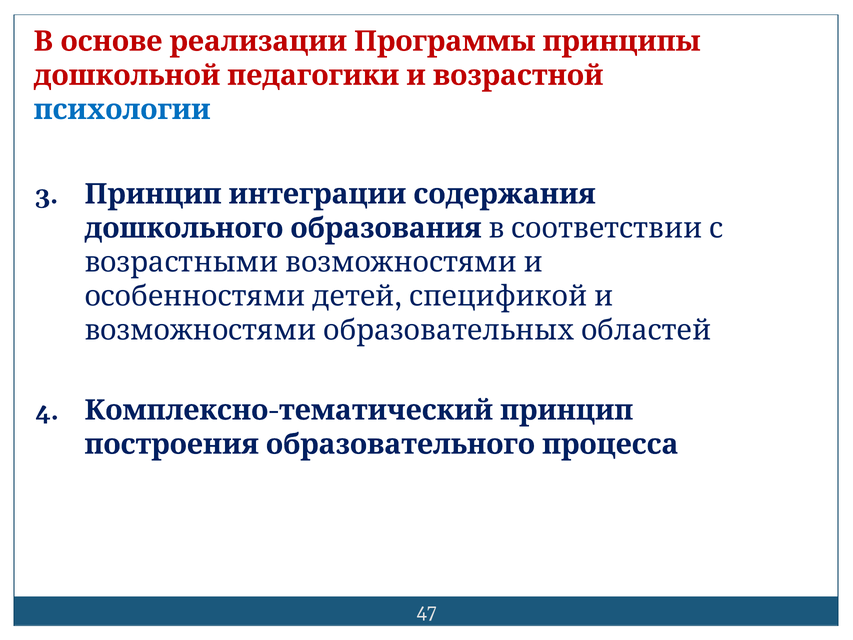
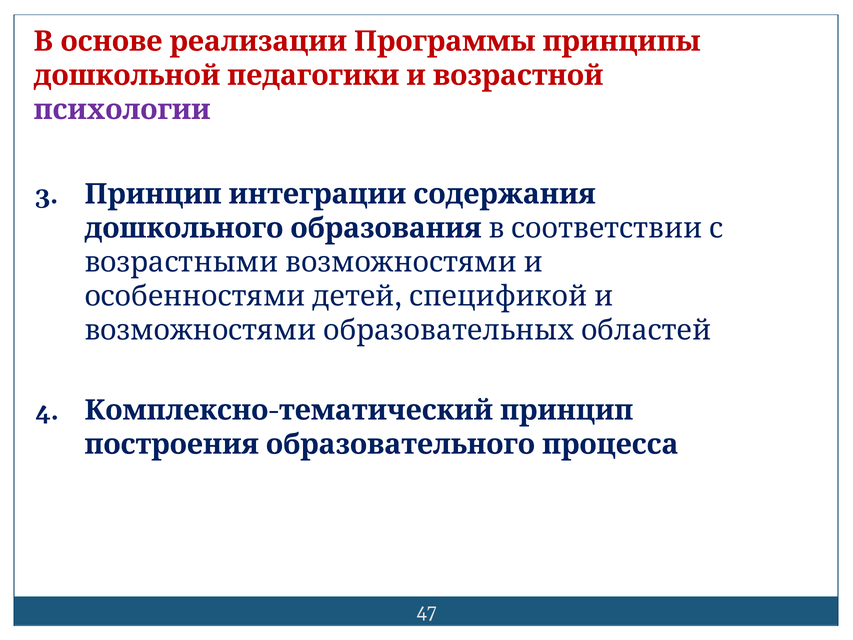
психологии colour: blue -> purple (122, 110)
